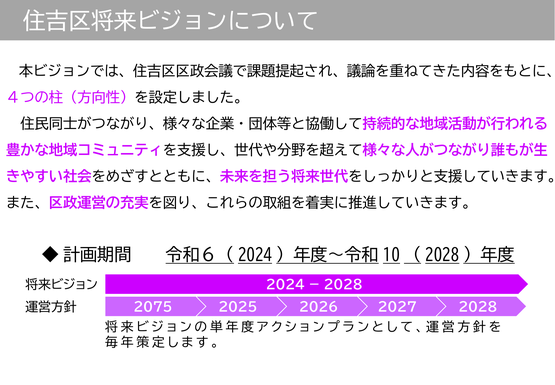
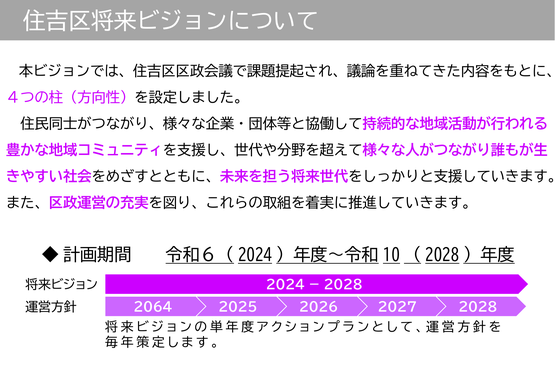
2075: 2075 -> 2064 (153, 307)
